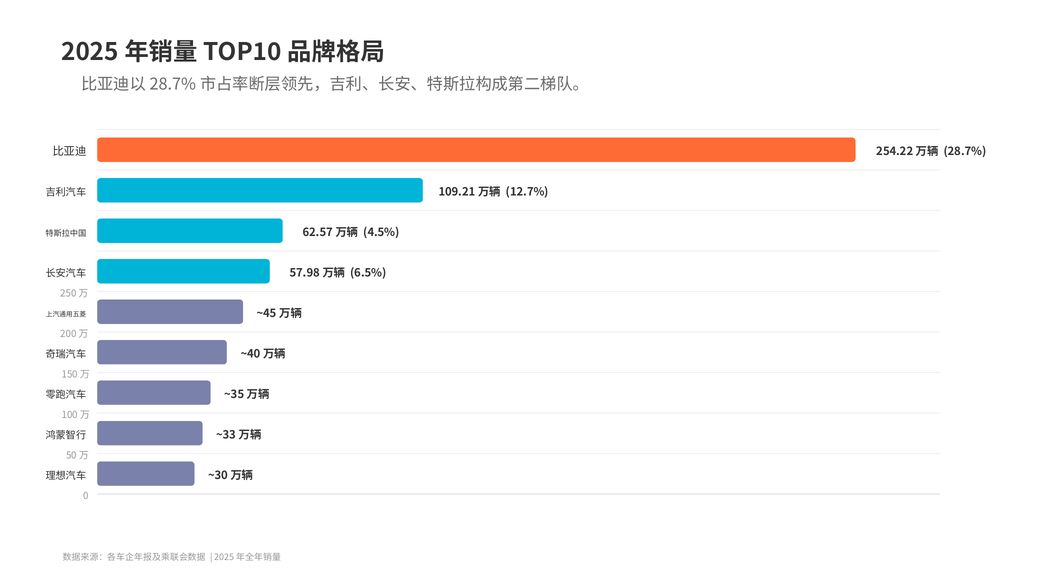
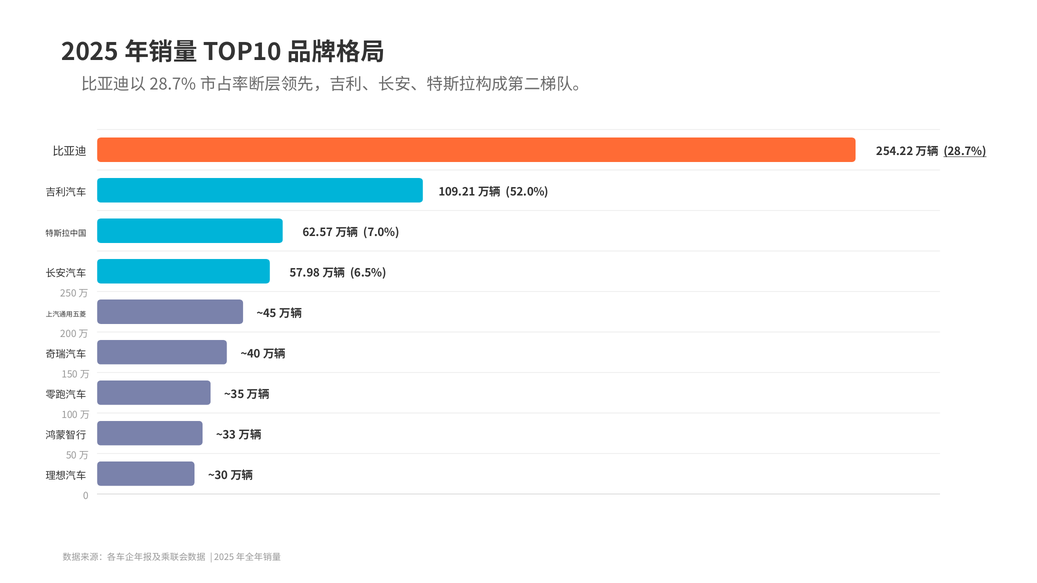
28.7% underline: none -> present (965, 152)
12.7%: 12.7% -> 52.0% (527, 192)
4.5%: 4.5% -> 7.0% (381, 233)
